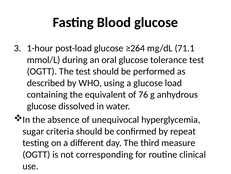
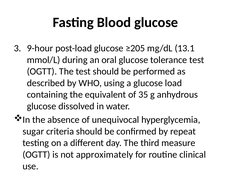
1-hour: 1-hour -> 9-hour (40, 48)
≥264: ≥264 -> ≥205 (135, 48)
71.1: 71.1 -> 13.1 (185, 48)
76: 76 -> 35 (143, 94)
corresponding: corresponding -> approximately (105, 154)
